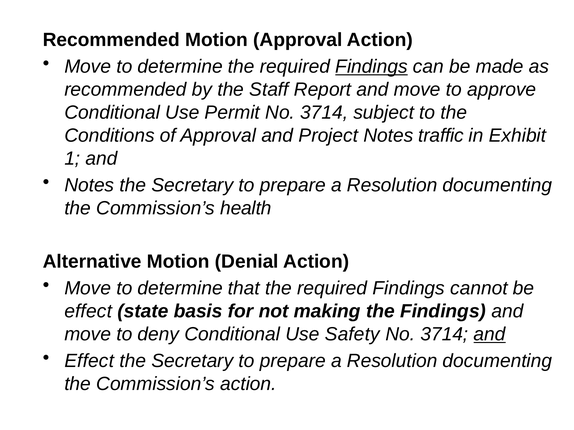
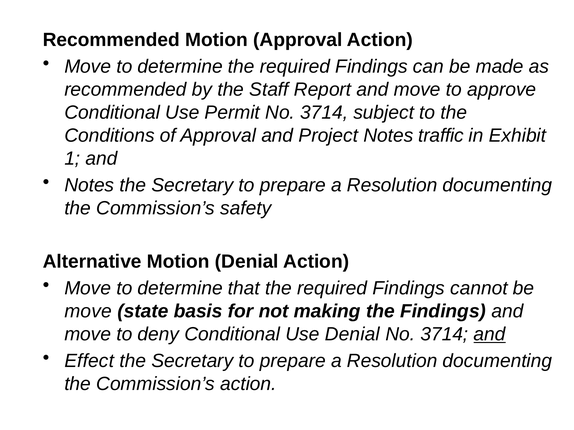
Findings underline: present -> none (371, 67)
health: health -> safety (246, 208)
effect: effect -> move (88, 312)
Use Safety: Safety -> Denial (352, 335)
